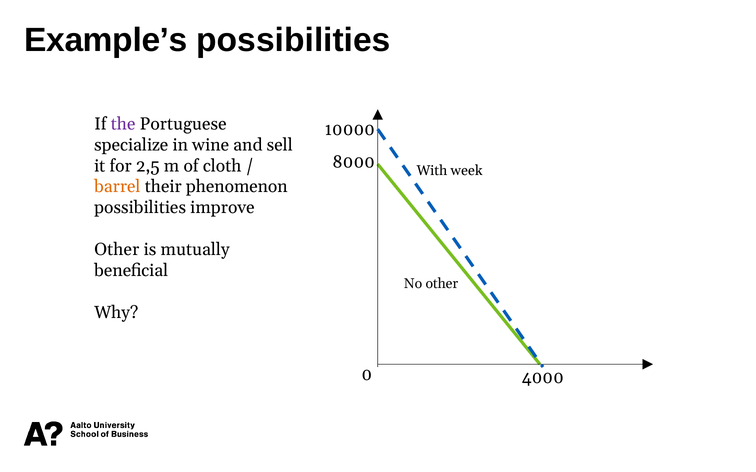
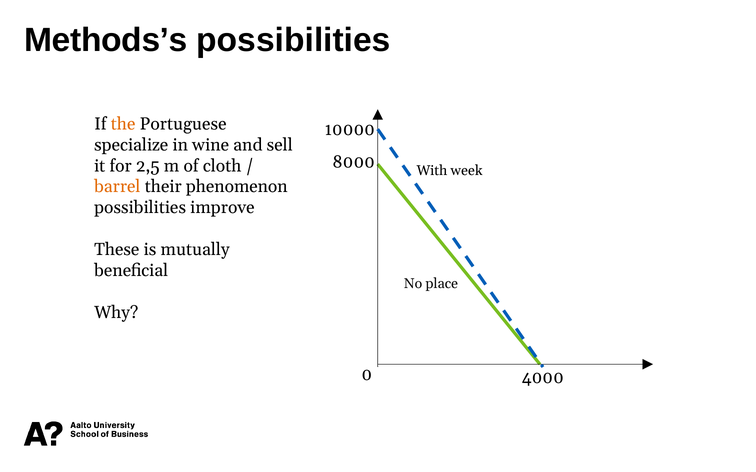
Example’s: Example’s -> Methods’s (106, 40)
the colour: purple -> orange (123, 124)
Other: Other -> These (117, 250)
No other: other -> place (442, 284)
